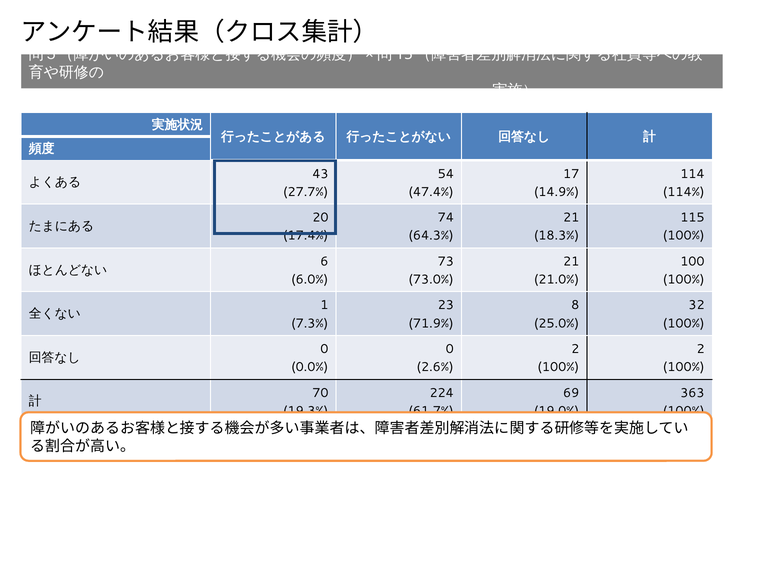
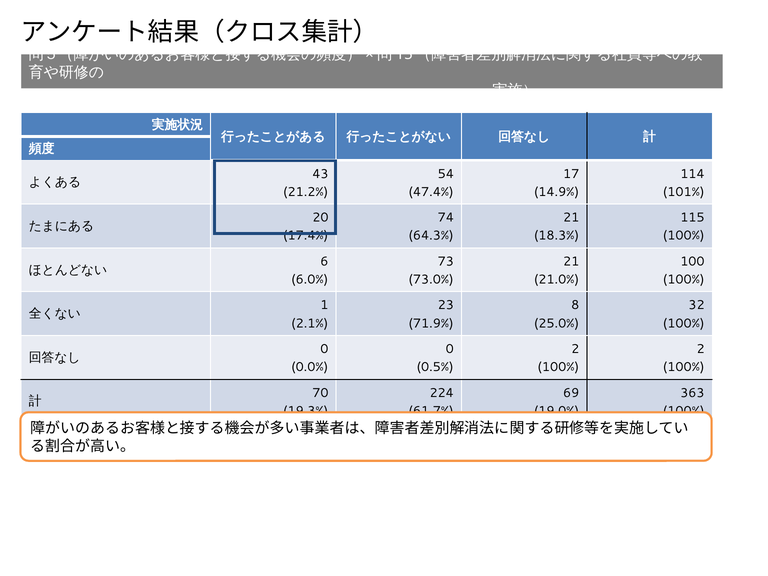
27.7%: 27.7% -> 21.2% (306, 192)
114%: 114% -> 101% (684, 192)
7.3%: 7.3% -> 2.1% (310, 323)
2.6%: 2.6% -> 0.5% (435, 367)
